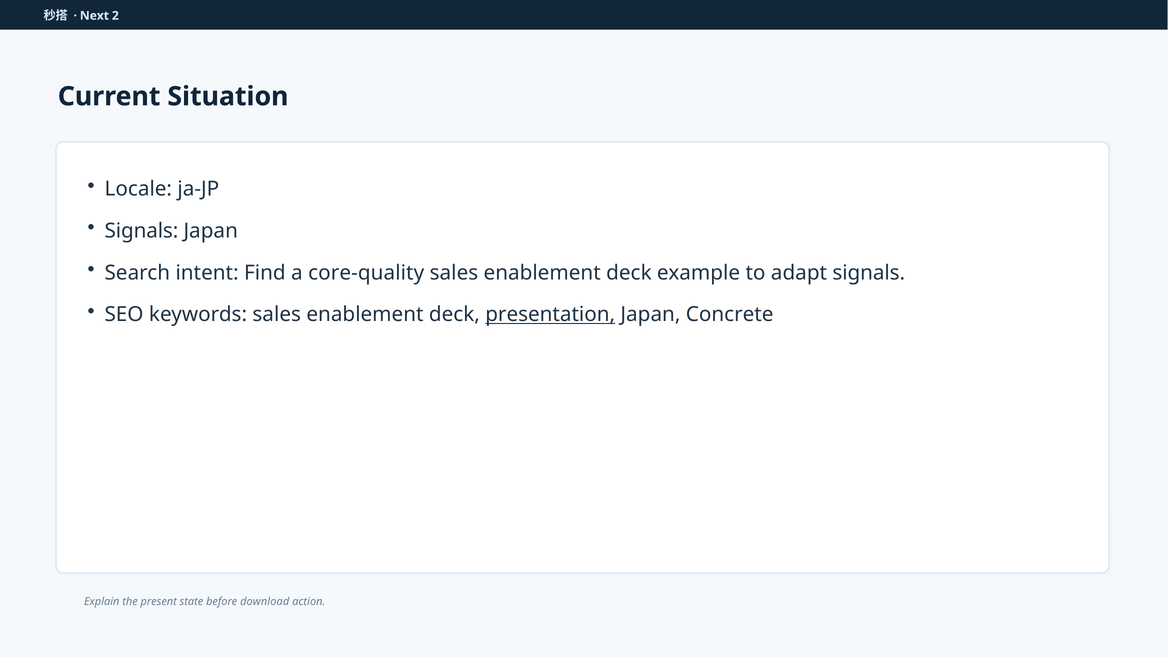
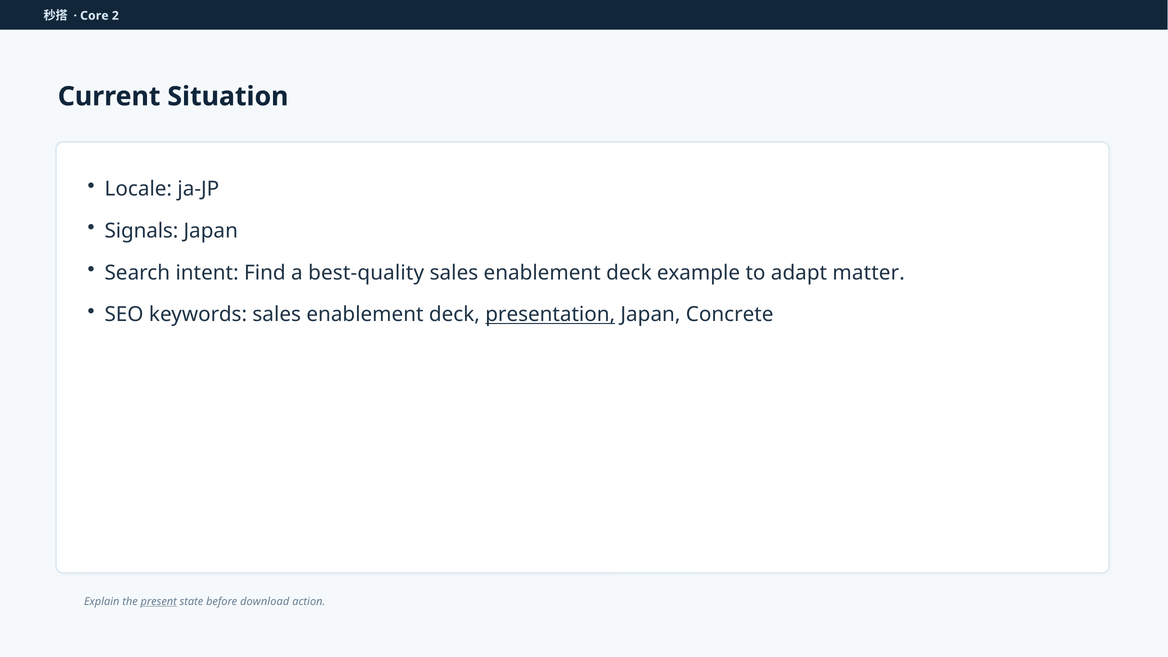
Next: Next -> Core (94, 16)
core-quality: core-quality -> best-quality (366, 273)
adapt signals: signals -> matter (869, 273)
present underline: none -> present (159, 602)
